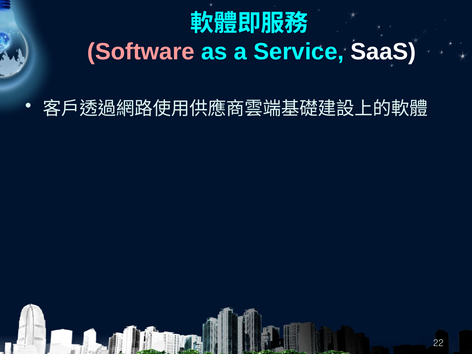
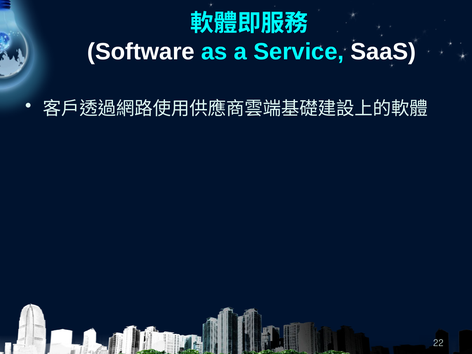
Software colour: pink -> white (141, 52)
